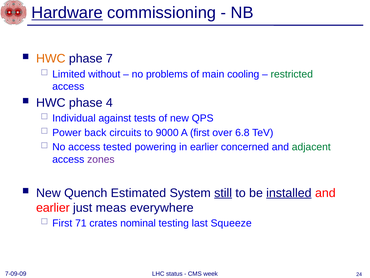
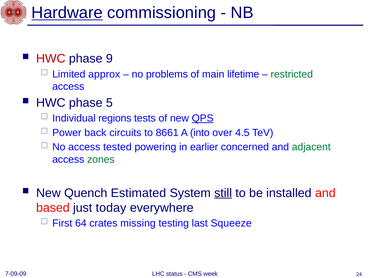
HWC colour: orange -> red (51, 59)
7: 7 -> 9 (109, 59)
without: without -> approx (104, 74)
cooling: cooling -> lifetime (243, 74)
4: 4 -> 5 (109, 103)
against: against -> regions (115, 118)
QPS underline: none -> present (203, 118)
9000: 9000 -> 8661 (167, 132)
A first: first -> into (200, 132)
6.8: 6.8 -> 4.5 (242, 132)
zones colour: purple -> green (101, 159)
installed underline: present -> none (289, 193)
earlier: earlier -> based (53, 207)
meas: meas -> today (111, 207)
71: 71 -> 64 (81, 223)
nominal: nominal -> missing (138, 223)
